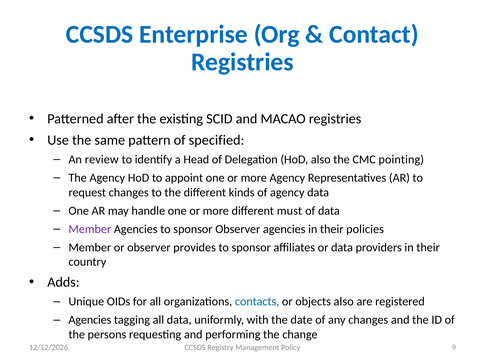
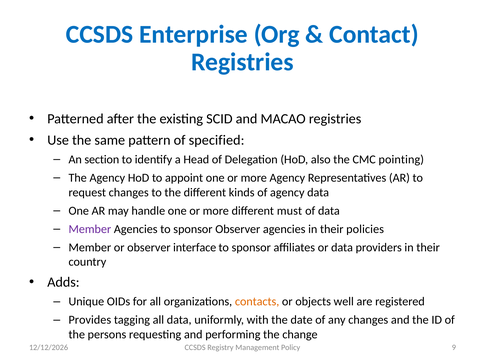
review: review -> section (102, 159)
provides: provides -> interface (195, 247)
contacts colour: blue -> orange (257, 301)
objects also: also -> well (344, 301)
Agencies: Agencies -> Provides (90, 320)
